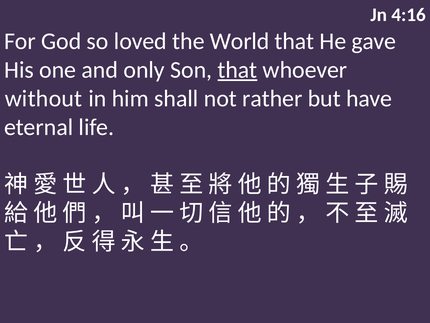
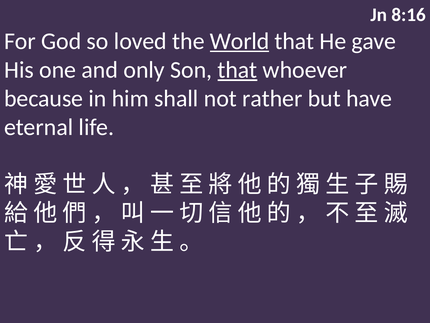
4:16: 4:16 -> 8:16 (409, 15)
World underline: none -> present (240, 41)
without: without -> because (44, 98)
